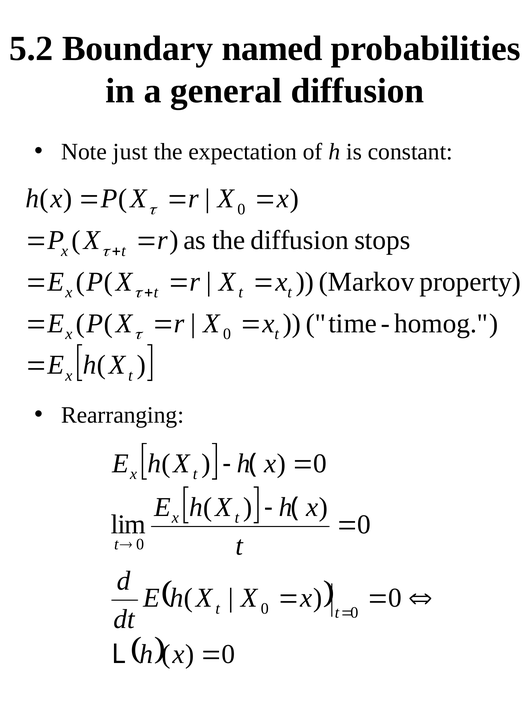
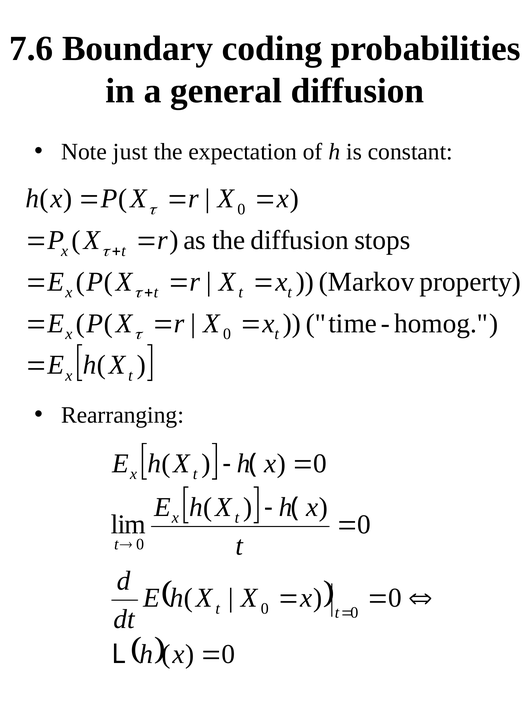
5.2: 5.2 -> 7.6 (31, 48)
named: named -> coding (272, 48)
